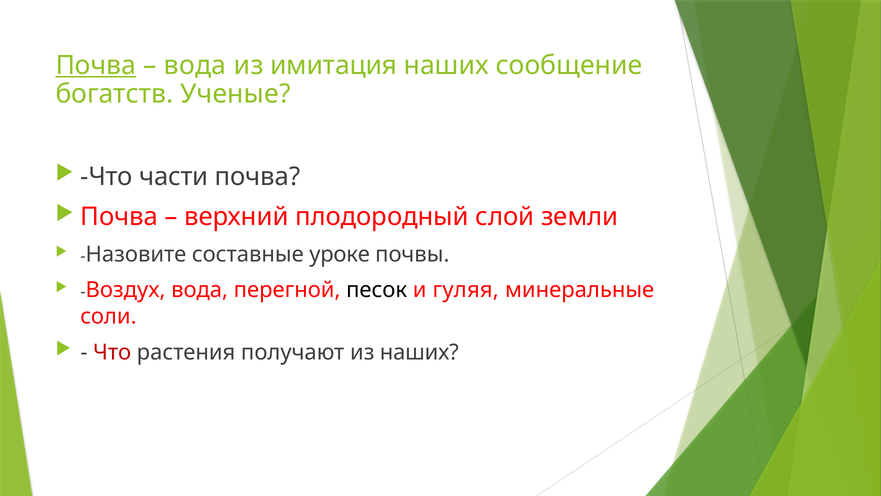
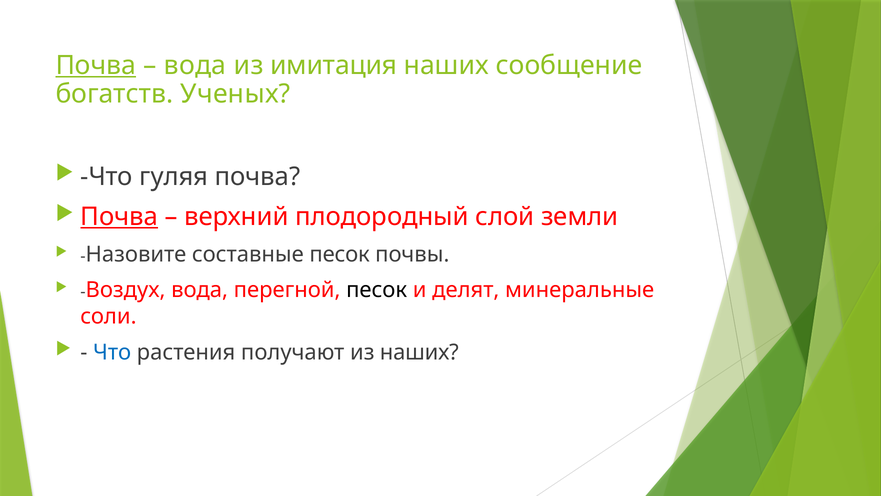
Ученые: Ученые -> Ученых (235, 94)
части: части -> гуляя (174, 177)
Почва underline: none -> present (119, 217)
составные уроке: уроке -> песок (340, 254)
гуляя: гуляя -> делят (466, 290)
Что colour: red -> blue (112, 352)
